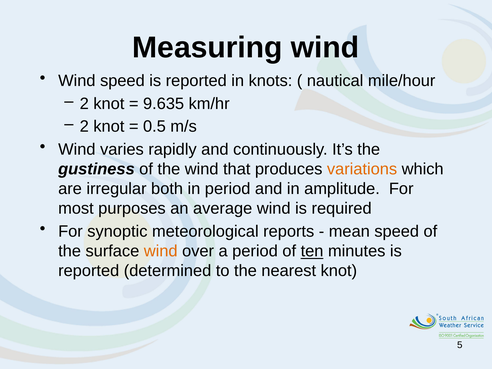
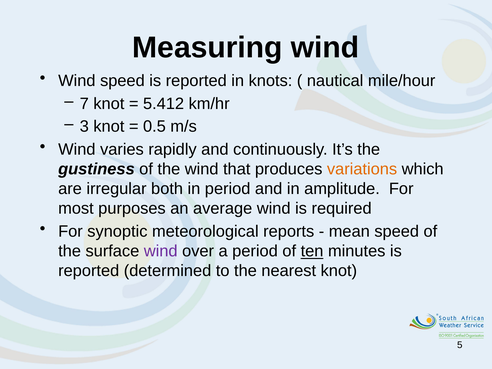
2: 2 -> 7 (84, 104)
9.635: 9.635 -> 5.412 (164, 104)
2: 2 -> 3 (84, 127)
wind colour: orange -> purple (161, 251)
